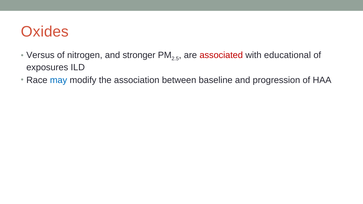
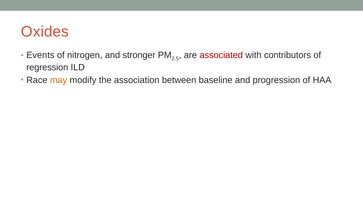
Versus: Versus -> Events (40, 55)
educational: educational -> contributors (288, 55)
exposures: exposures -> regression (47, 67)
may colour: blue -> orange (59, 80)
